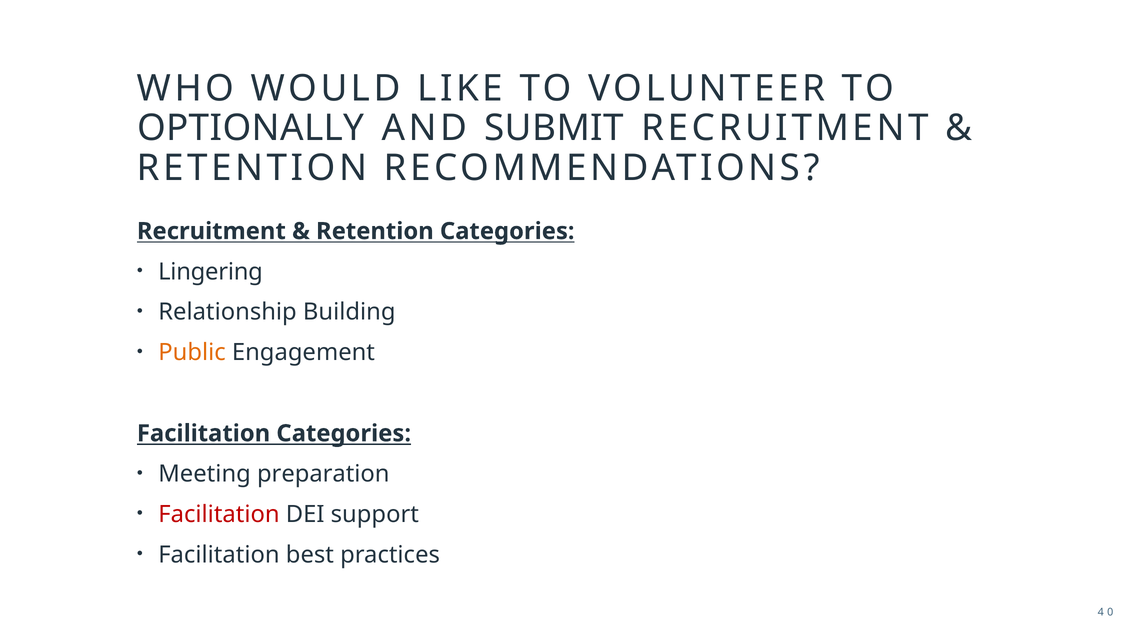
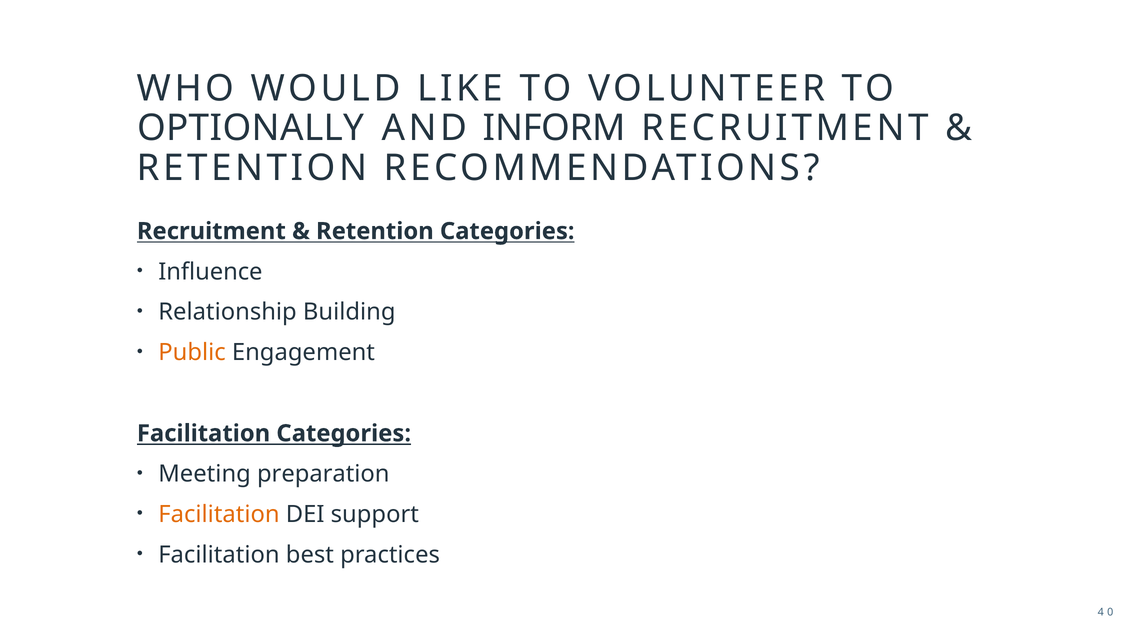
SUBMIT: SUBMIT -> INFORM (554, 128)
Lingering: Lingering -> Influence (210, 272)
Facilitation colour: red -> orange (219, 514)
